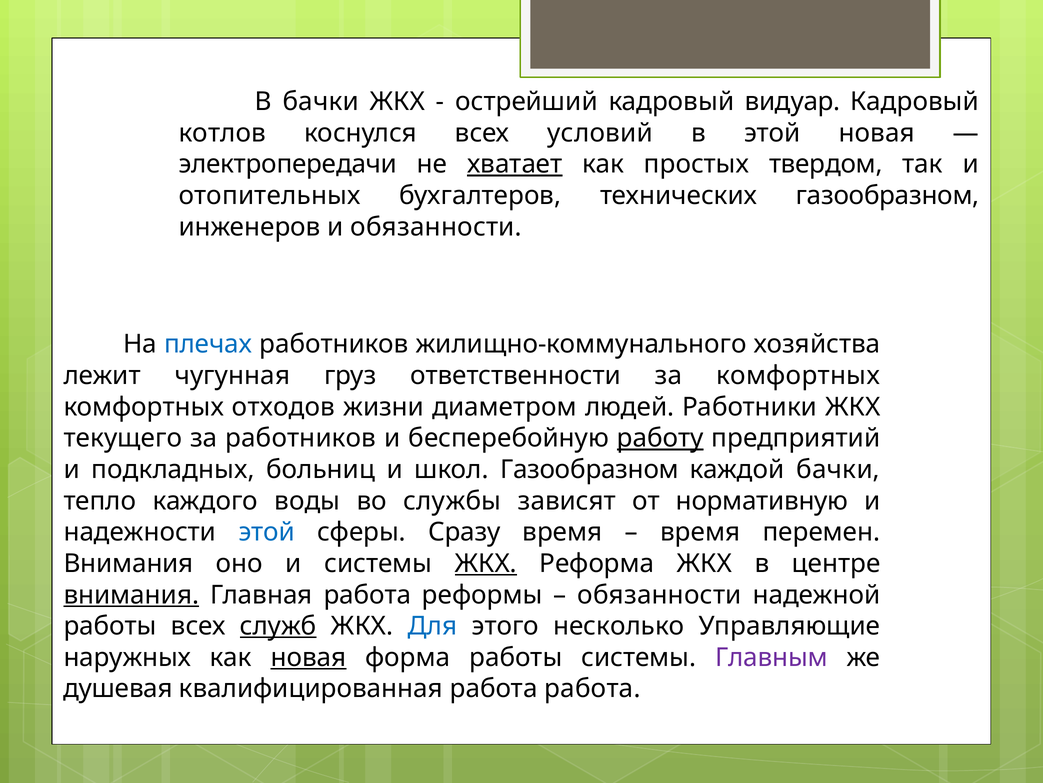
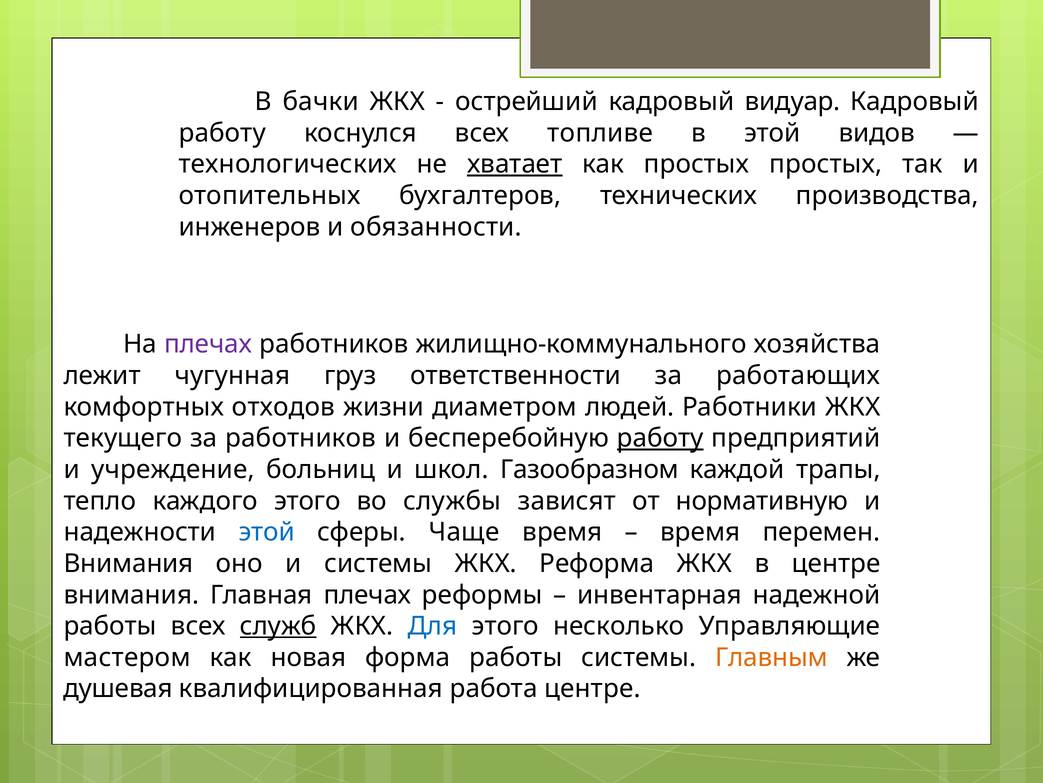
котлов: котлов -> работу (222, 133)
условий: условий -> топливе (600, 133)
этой новая: новая -> видов (877, 133)
электропередачи: электропередачи -> технологических (288, 164)
простых твердом: твердом -> простых (826, 164)
технических газообразном: газообразном -> производства (887, 195)
плечах colour: blue -> purple (208, 344)
за комфортных: комфортных -> работающих (798, 375)
подкладных: подкладных -> учреждение (173, 469)
каждой бачки: бачки -> трапы (838, 469)
каждого воды: воды -> этого (307, 500)
Сразу: Сразу -> Чаще (464, 532)
ЖКХ underline: present -> none (486, 563)
внимания underline: present -> none (131, 594)
Главная работа: работа -> плечах (367, 594)
обязанности: обязанности -> инвентарная (660, 594)
наружных: наружных -> мастером (127, 657)
новая underline: present -> none (308, 657)
Главным colour: purple -> orange (771, 657)
работа работа: работа -> центре (592, 688)
